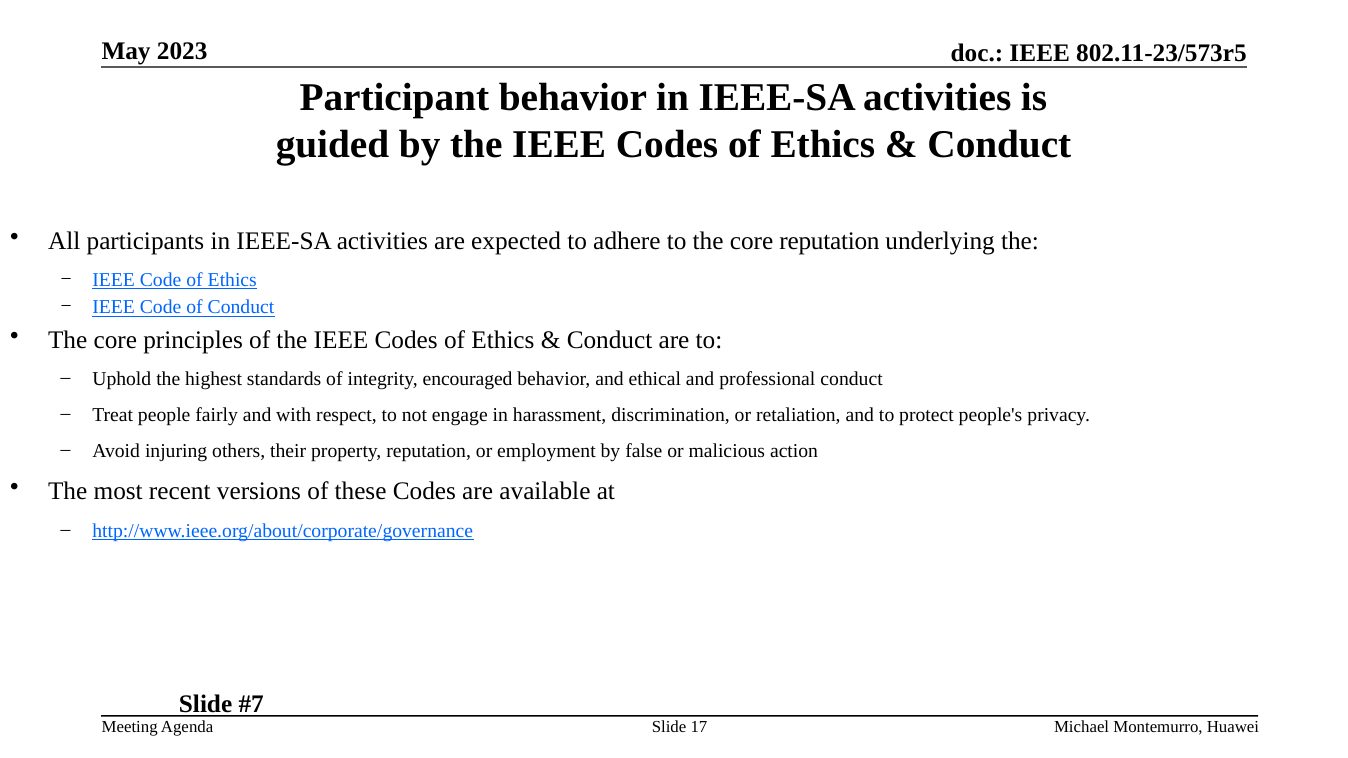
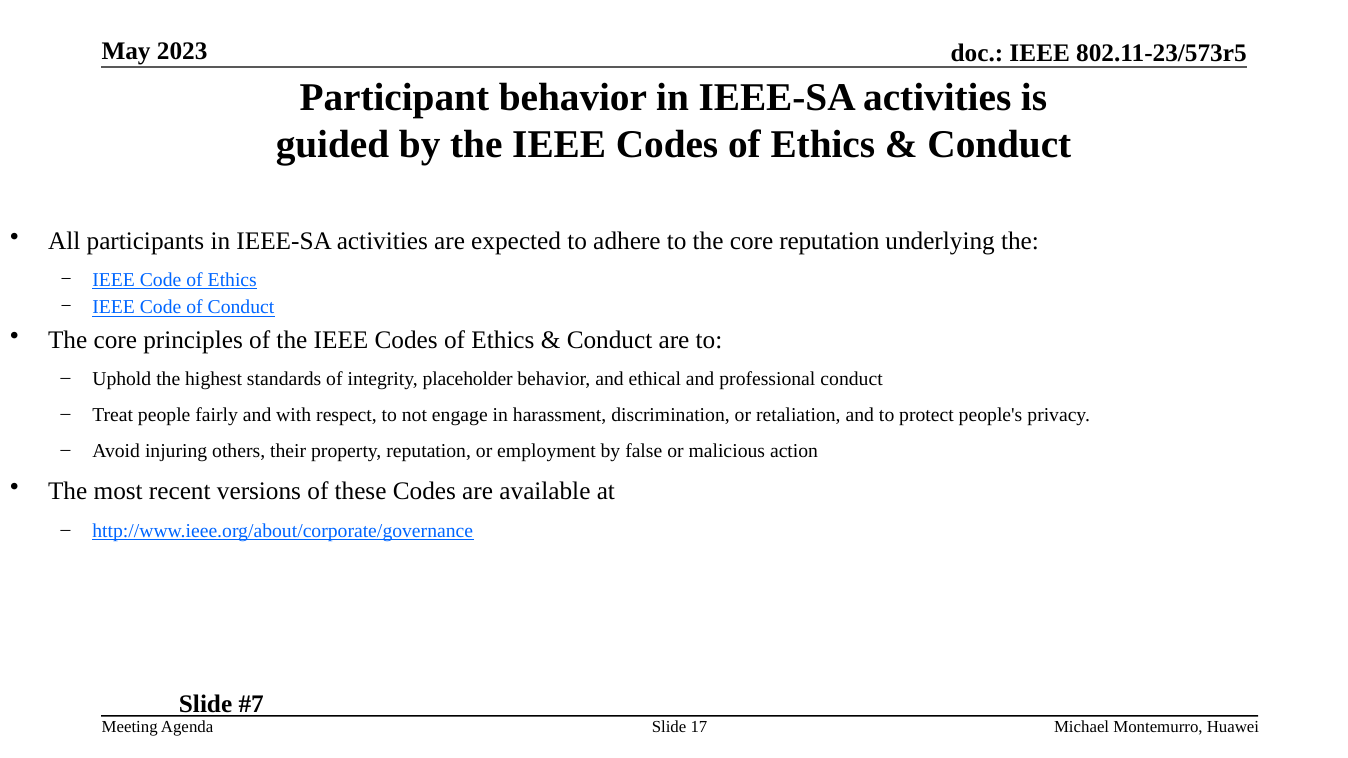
encouraged: encouraged -> placeholder (468, 379)
